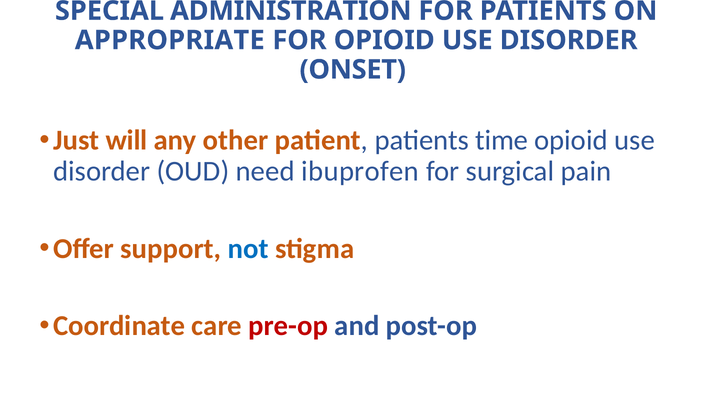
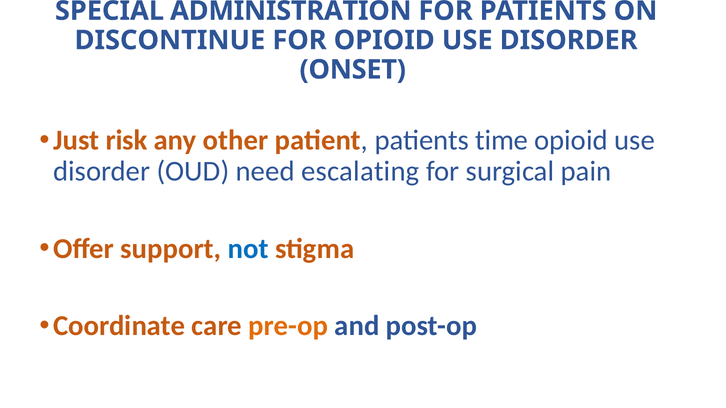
APPROPRIATE: APPROPRIATE -> DISCONTINUE (170, 40)
will: will -> risk (126, 140)
ibuprofen: ibuprofen -> escalating (360, 172)
pre-op colour: red -> orange (288, 326)
